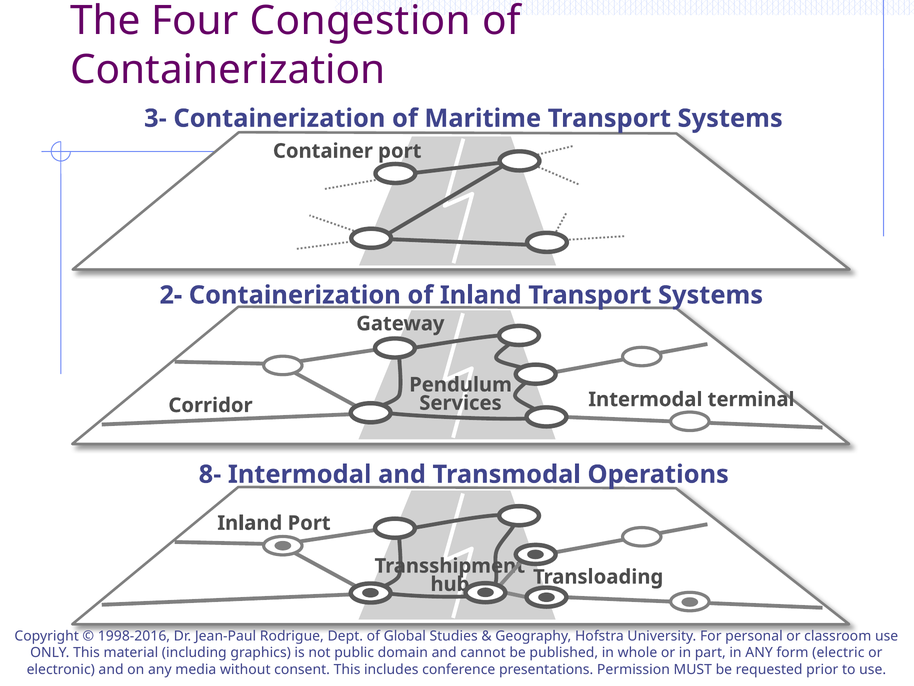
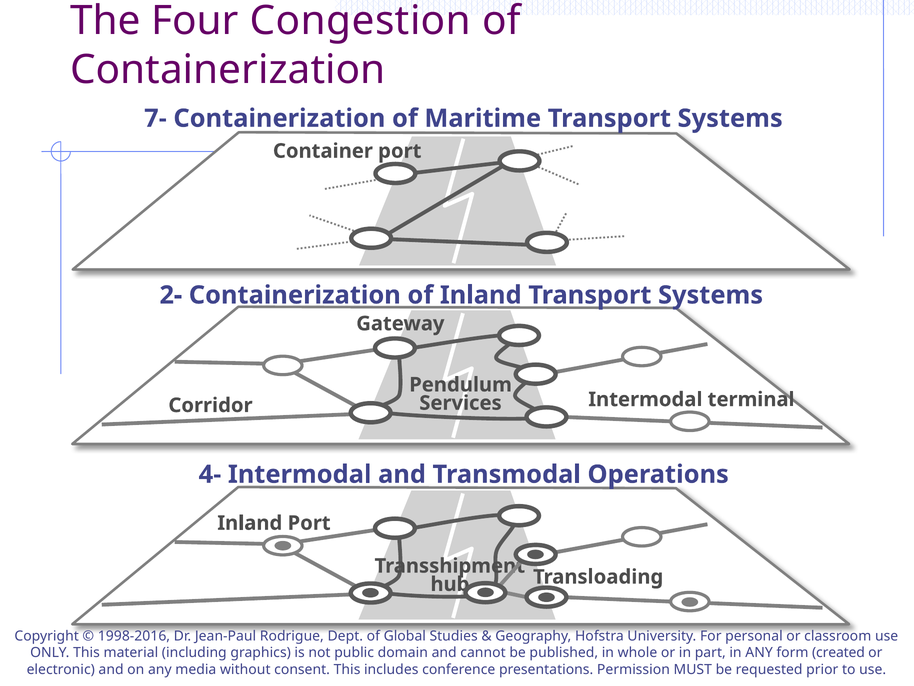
3-: 3- -> 7- (155, 118)
8-: 8- -> 4- (210, 474)
electric: electric -> created (838, 652)
